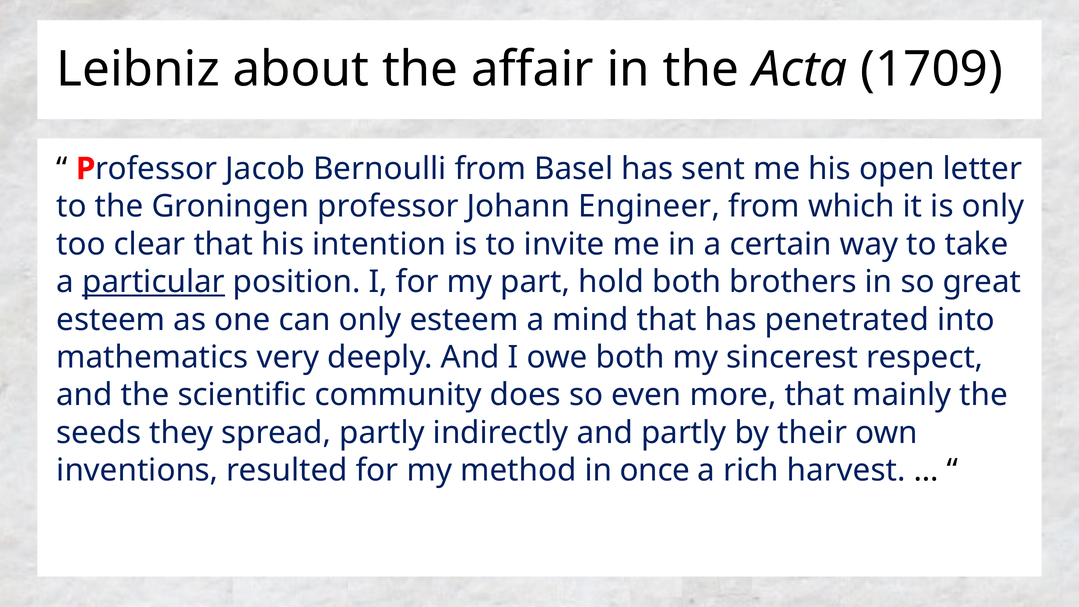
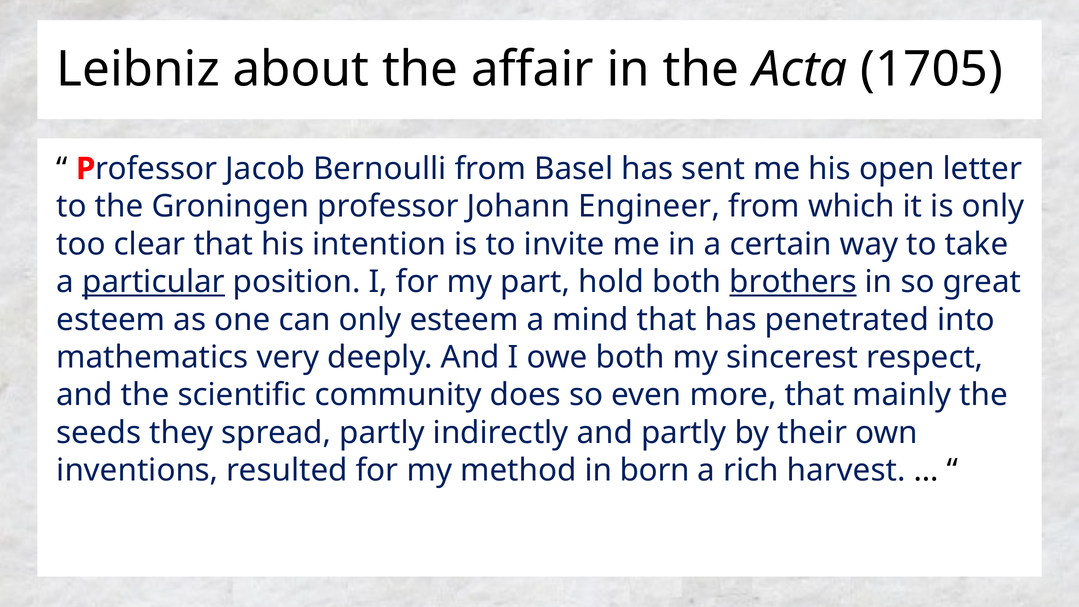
1709: 1709 -> 1705 (932, 69)
brothers underline: none -> present (793, 282)
once: once -> born (655, 470)
